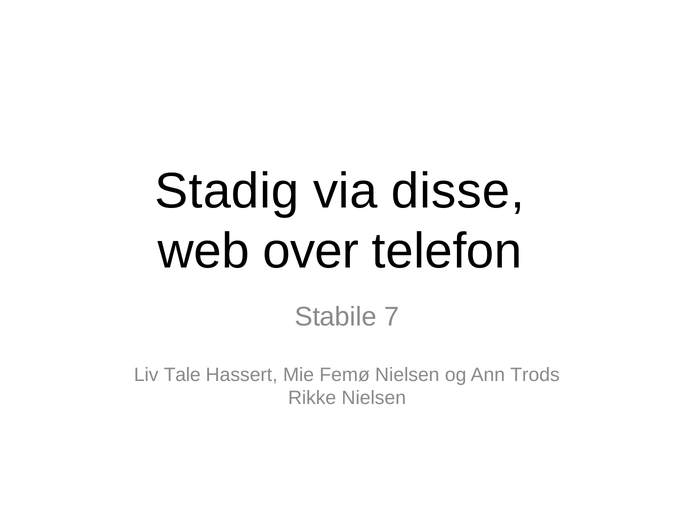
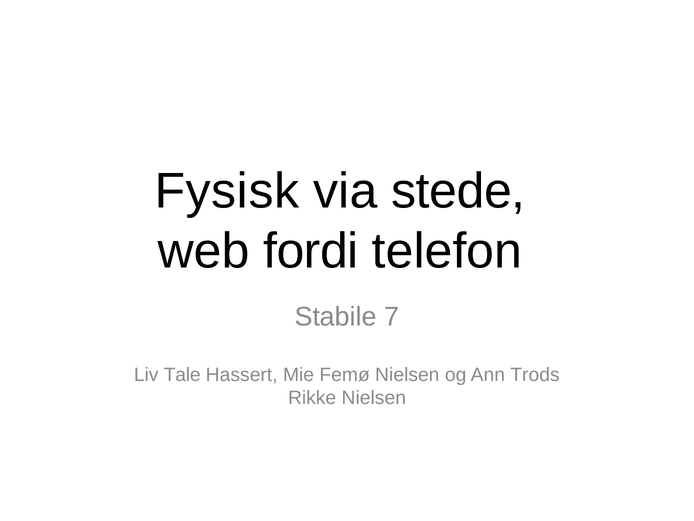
Stadig: Stadig -> Fysisk (227, 191)
disse: disse -> stede (458, 191)
over: over -> fordi (311, 251)
